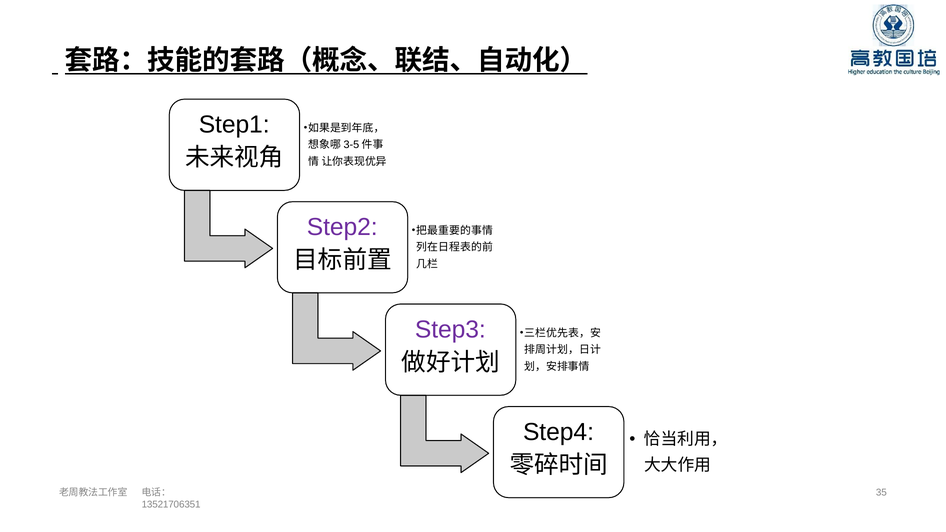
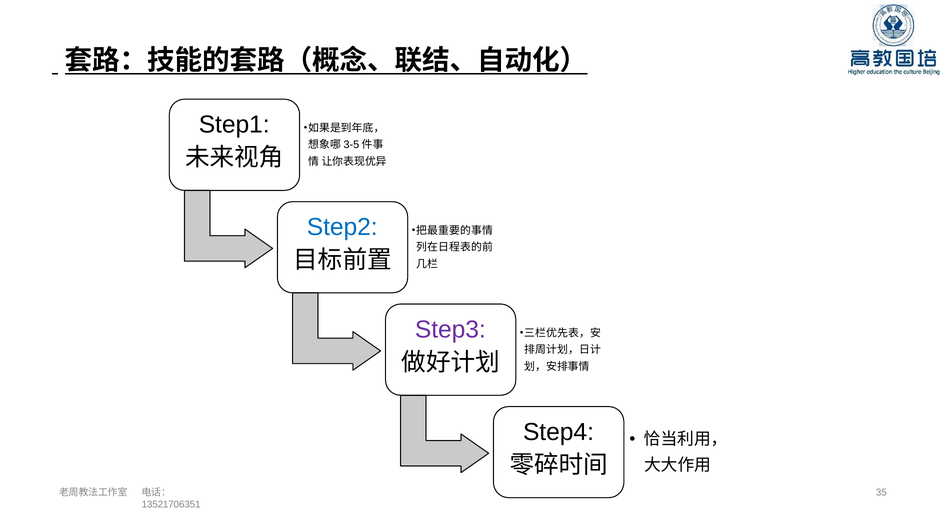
Step2 colour: purple -> blue (342, 227)
